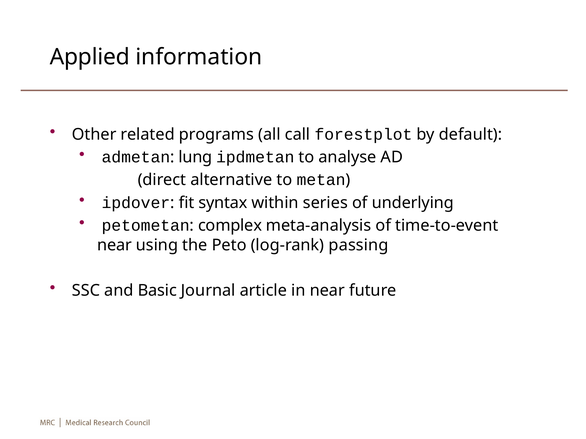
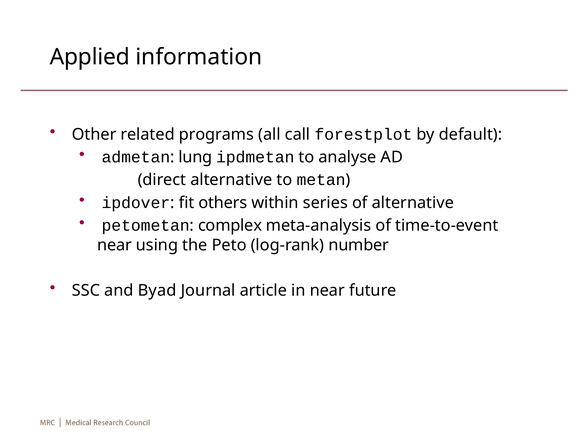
syntax: syntax -> others (223, 203)
of underlying: underlying -> alternative (413, 203)
passing: passing -> number (359, 245)
Basic: Basic -> Byad (157, 291)
